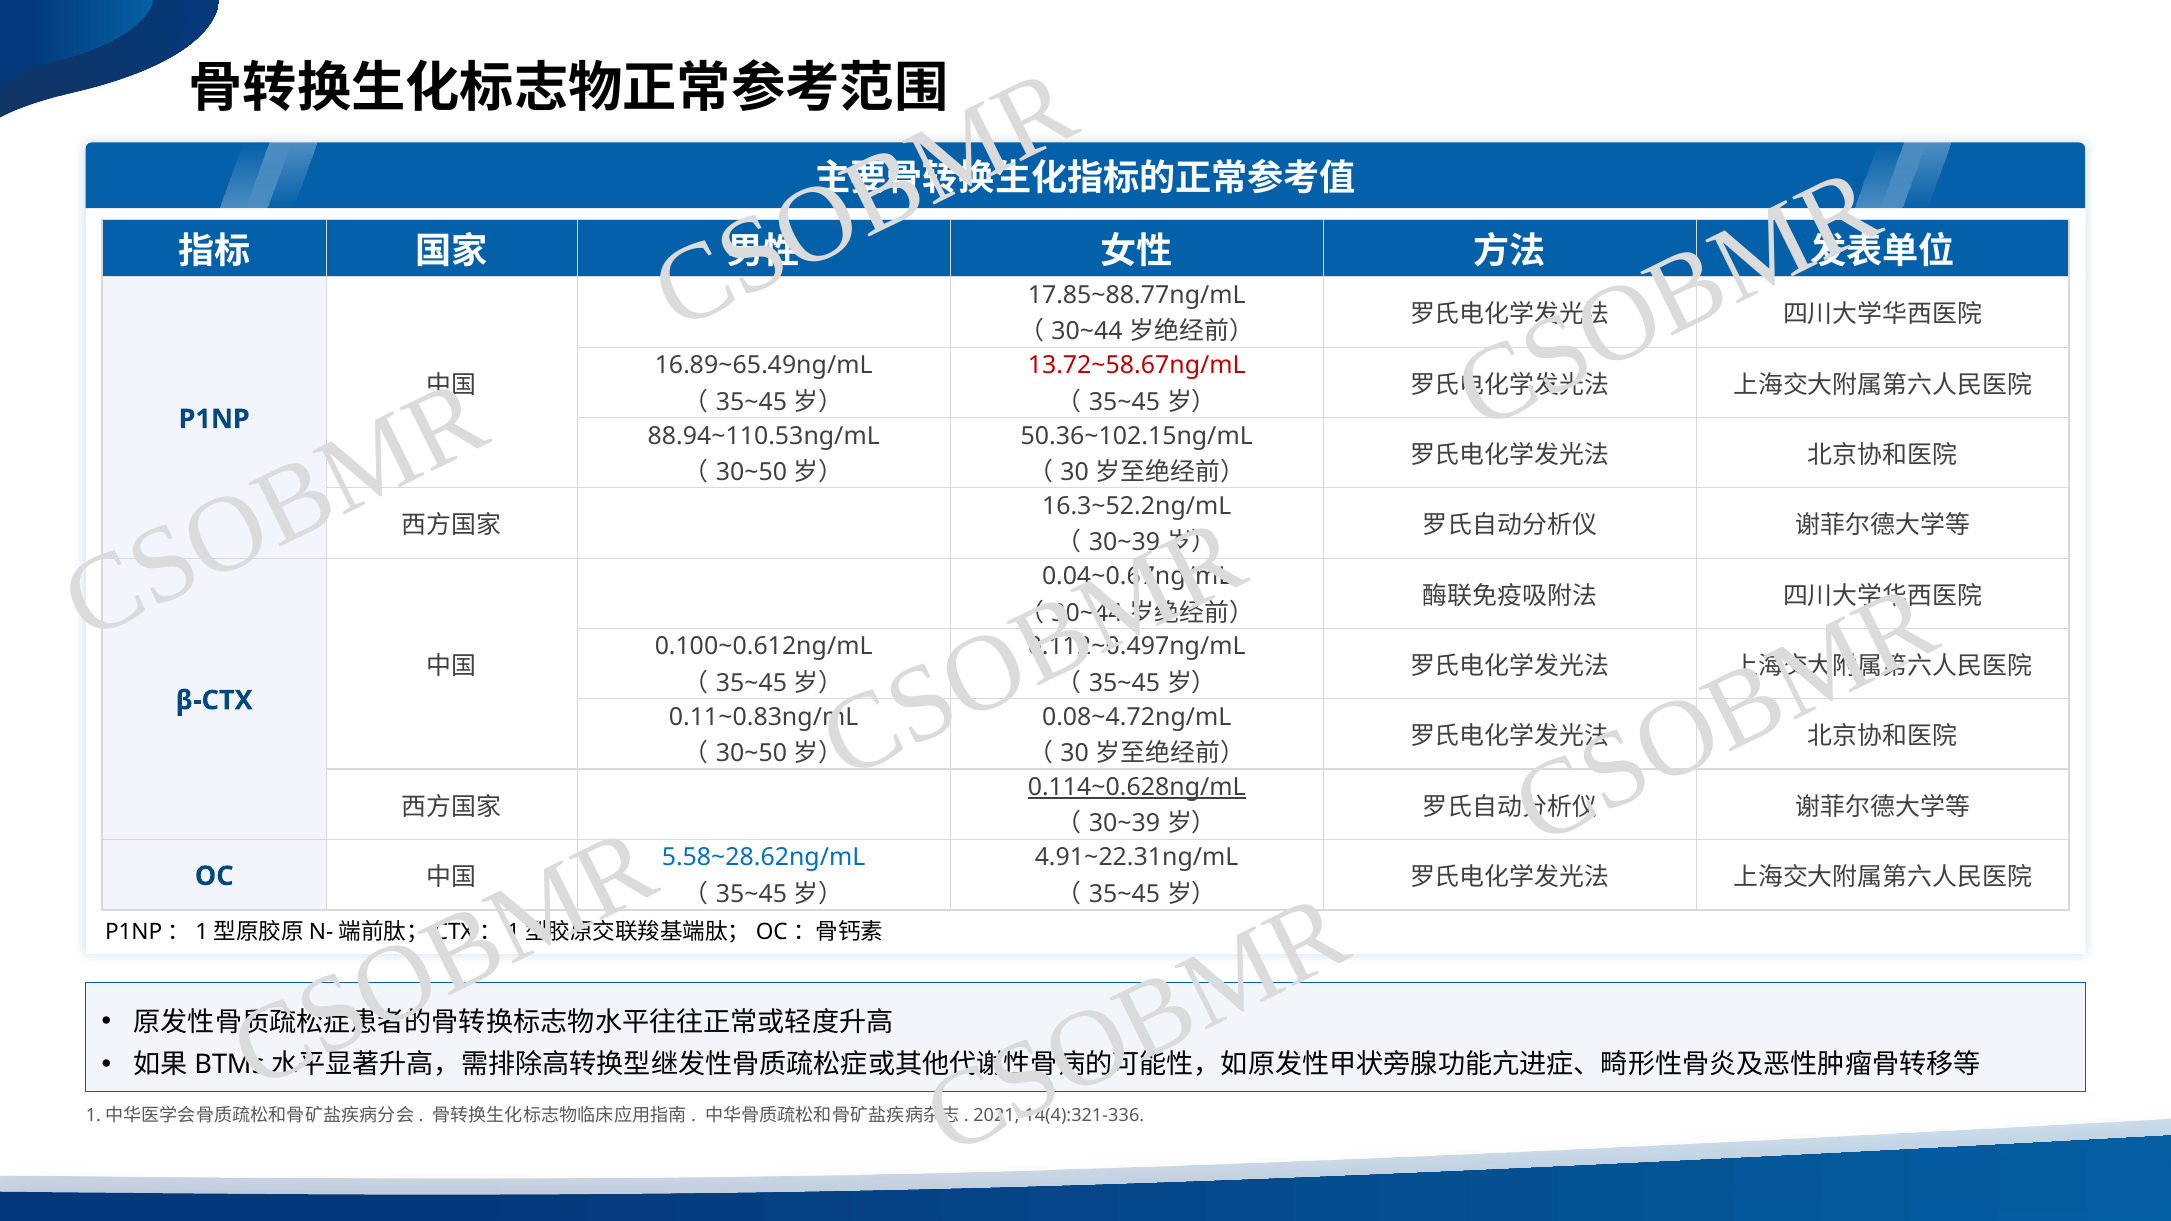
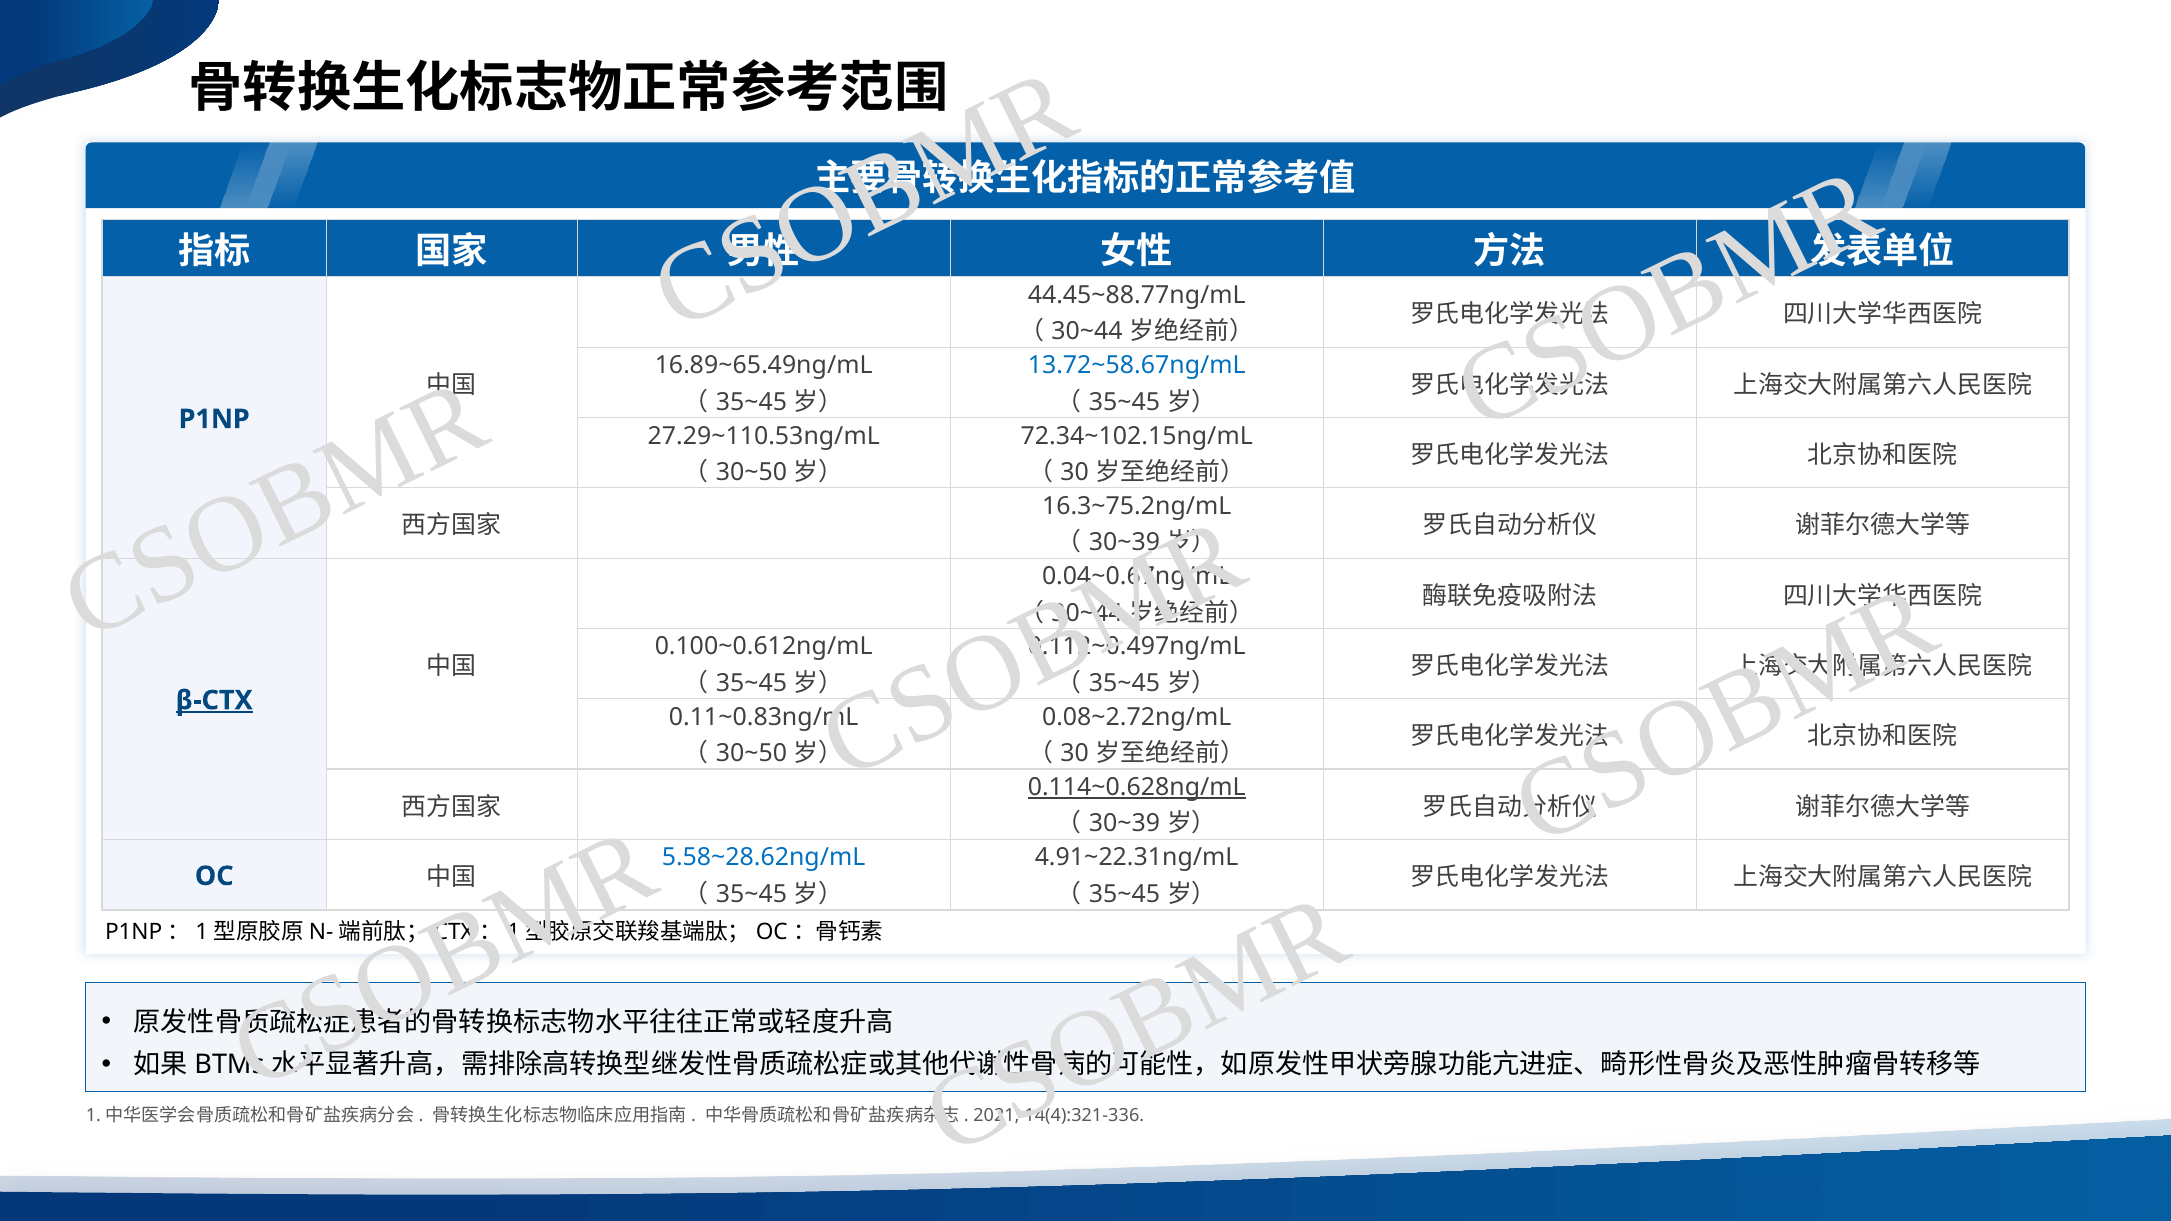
17.85~88.77ng/mL: 17.85~88.77ng/mL -> 44.45~88.77ng/mL (1137, 295)
13.72~58.67ng/mL colour: red -> blue (1137, 366)
88.94~110.53ng/mL: 88.94~110.53ng/mL -> 27.29~110.53ng/mL (764, 436)
50.36~102.15ng/mL: 50.36~102.15ng/mL -> 72.34~102.15ng/mL (1137, 436)
16.3~52.2ng/mL: 16.3~52.2ng/mL -> 16.3~75.2ng/mL (1137, 506)
β-CTX underline: none -> present (214, 700)
0.08~4.72ng/mL: 0.08~4.72ng/mL -> 0.08~2.72ng/mL (1137, 717)
